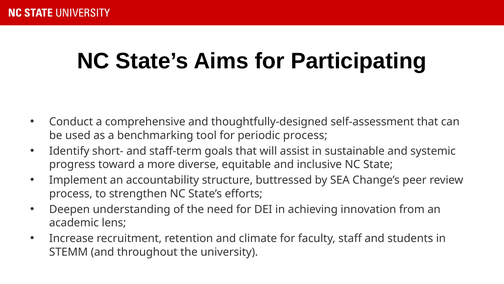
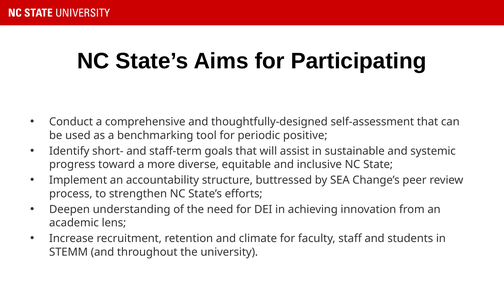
periodic process: process -> positive (305, 135)
